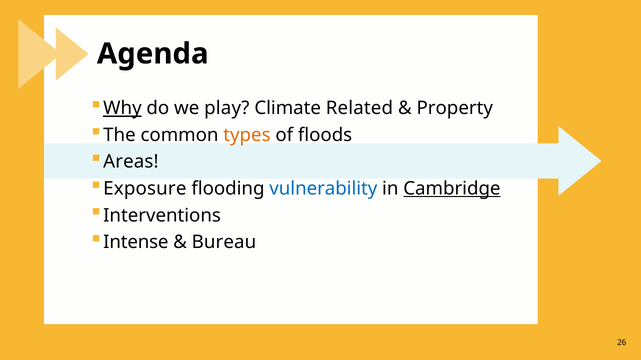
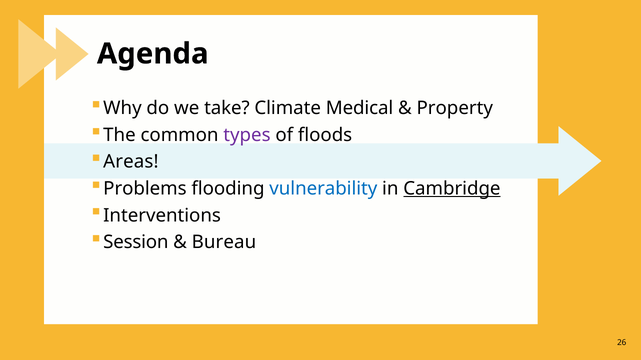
Why underline: present -> none (122, 108)
play: play -> take (227, 108)
Related: Related -> Medical (360, 108)
types colour: orange -> purple (247, 135)
Exposure: Exposure -> Problems (145, 189)
Intense: Intense -> Session (136, 243)
